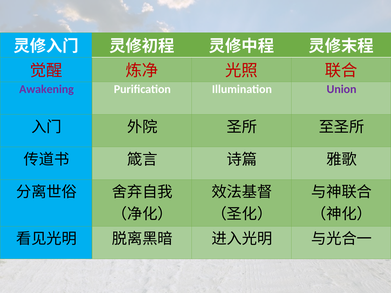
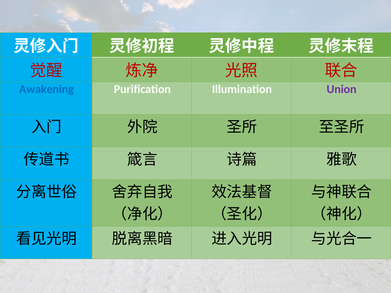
Awakening colour: purple -> blue (46, 89)
